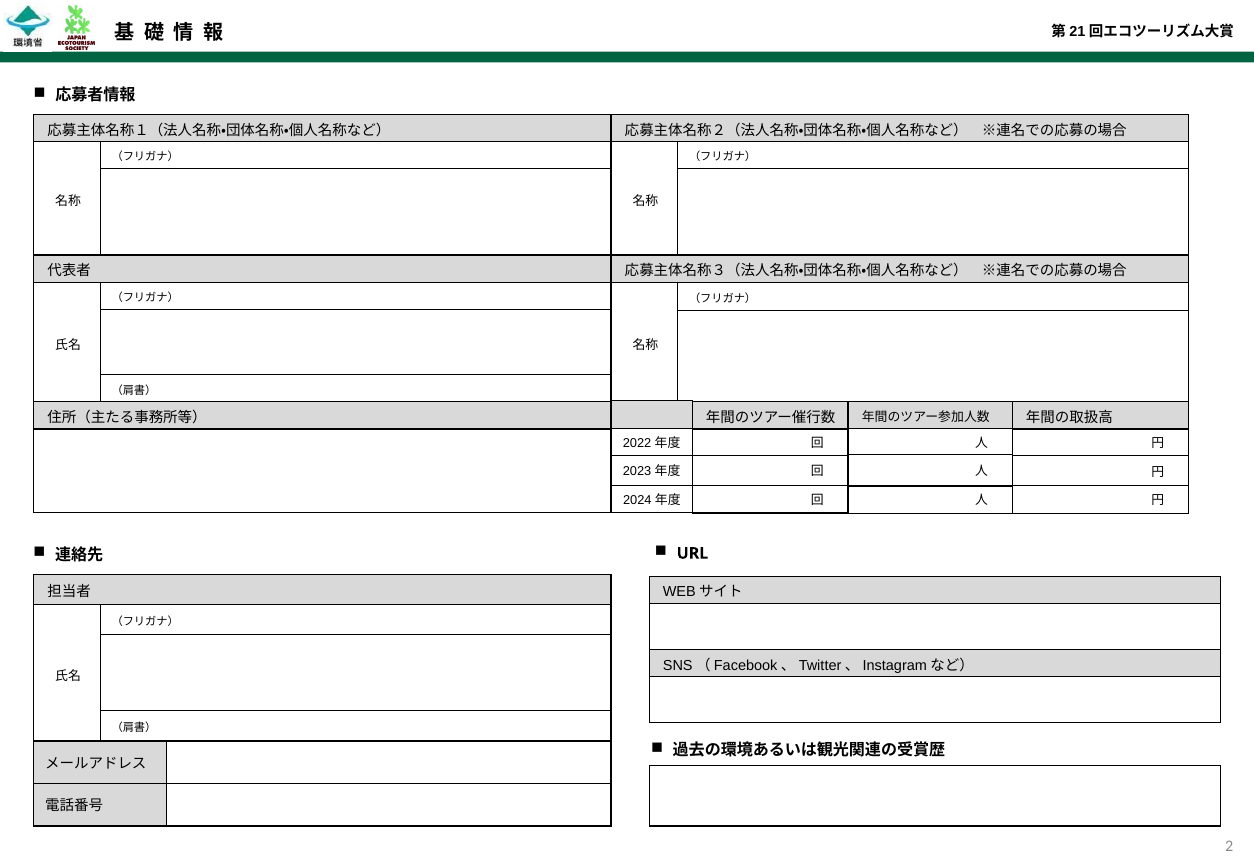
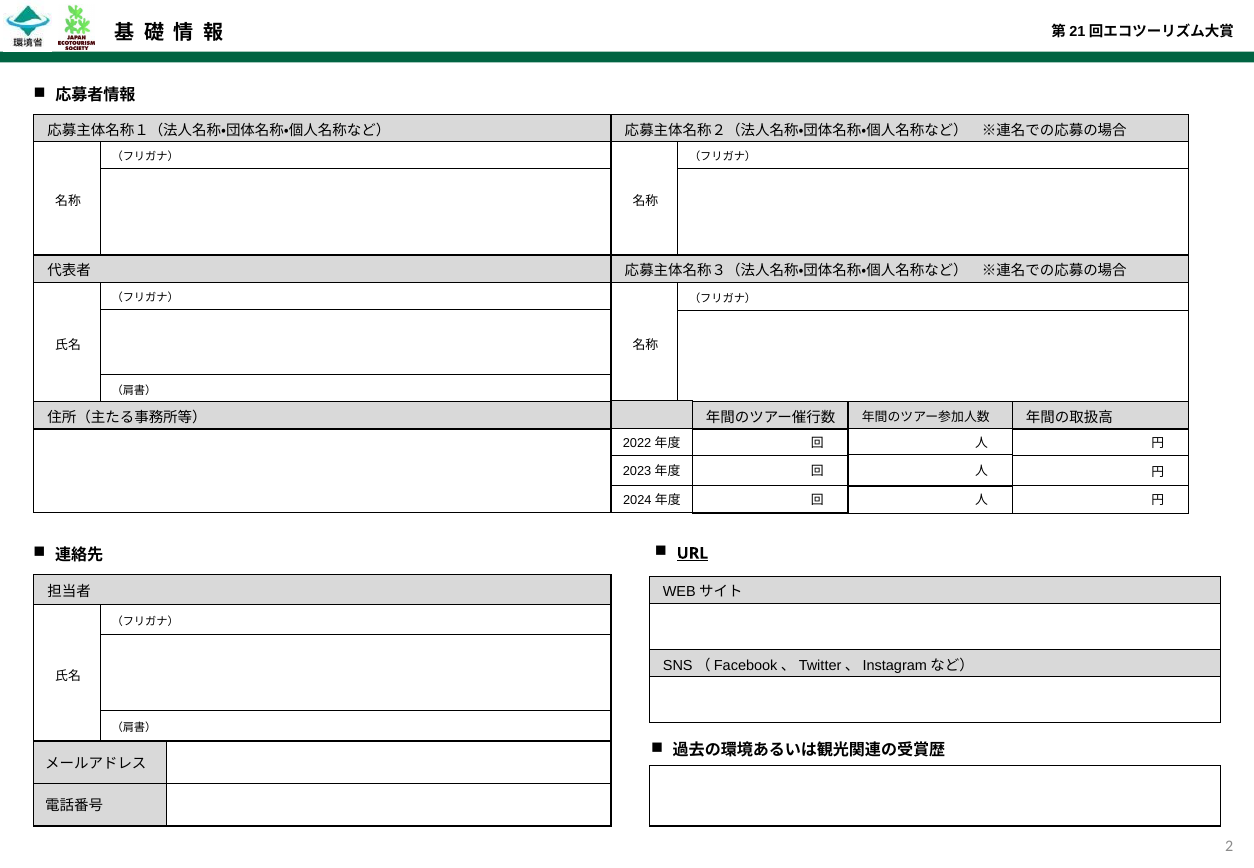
URL underline: none -> present (692, 553)
